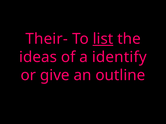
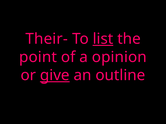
ideas: ideas -> point (38, 57)
identify: identify -> opinion (119, 57)
give underline: none -> present (55, 76)
